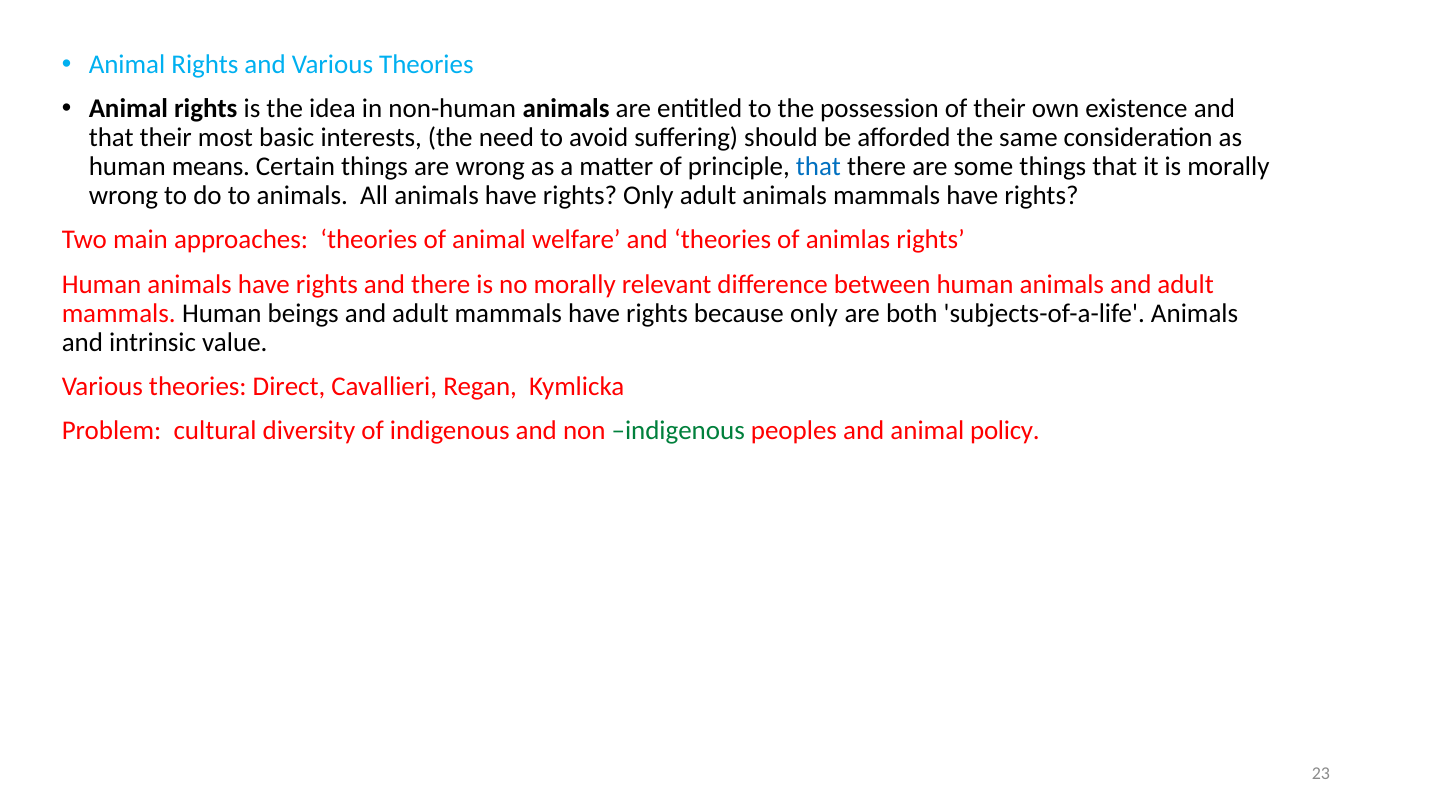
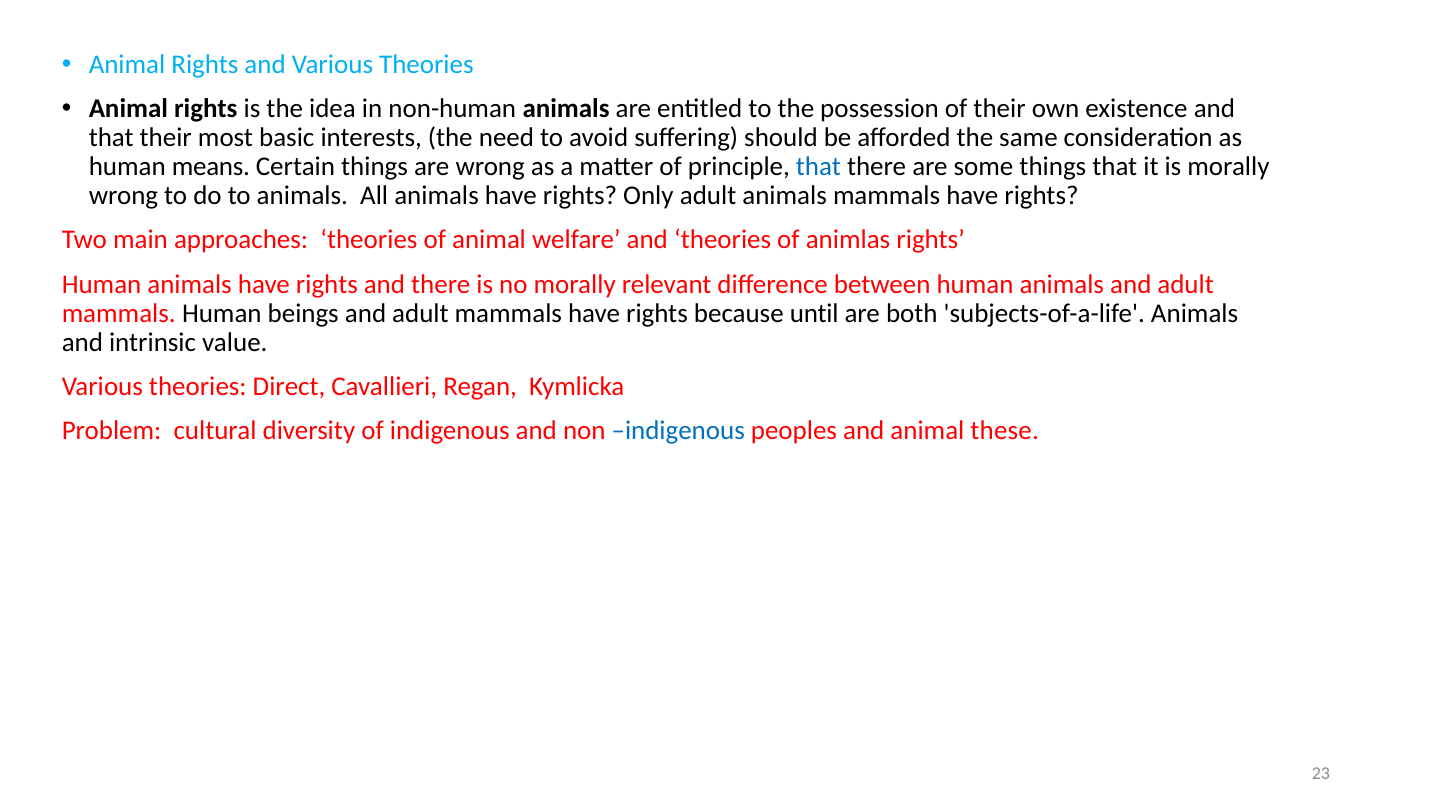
because only: only -> until (814, 313)
indigenous colour: green -> blue (678, 431)
policy: policy -> these (1005, 431)
